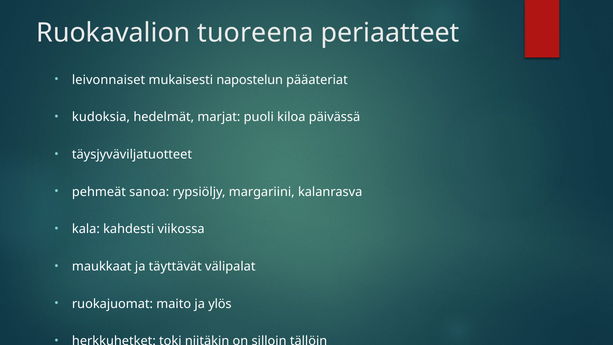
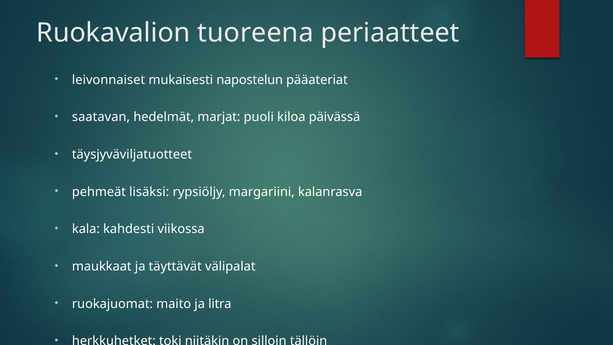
kudoksia: kudoksia -> saatavan (101, 117)
sanoa: sanoa -> lisäksi (149, 192)
ylös: ylös -> litra (220, 304)
